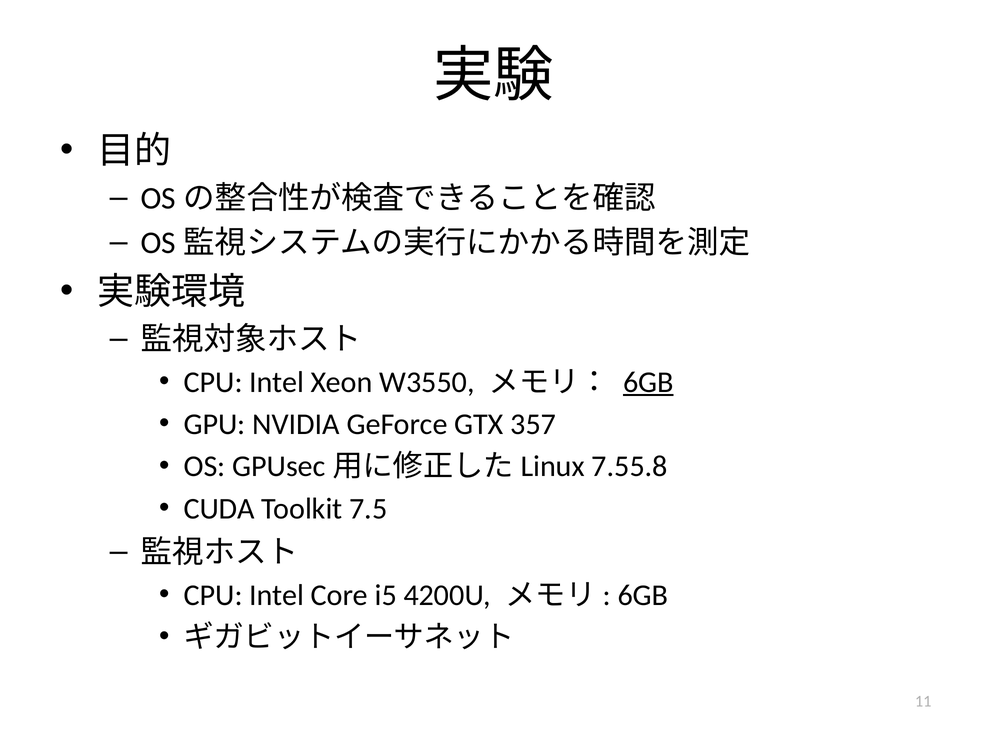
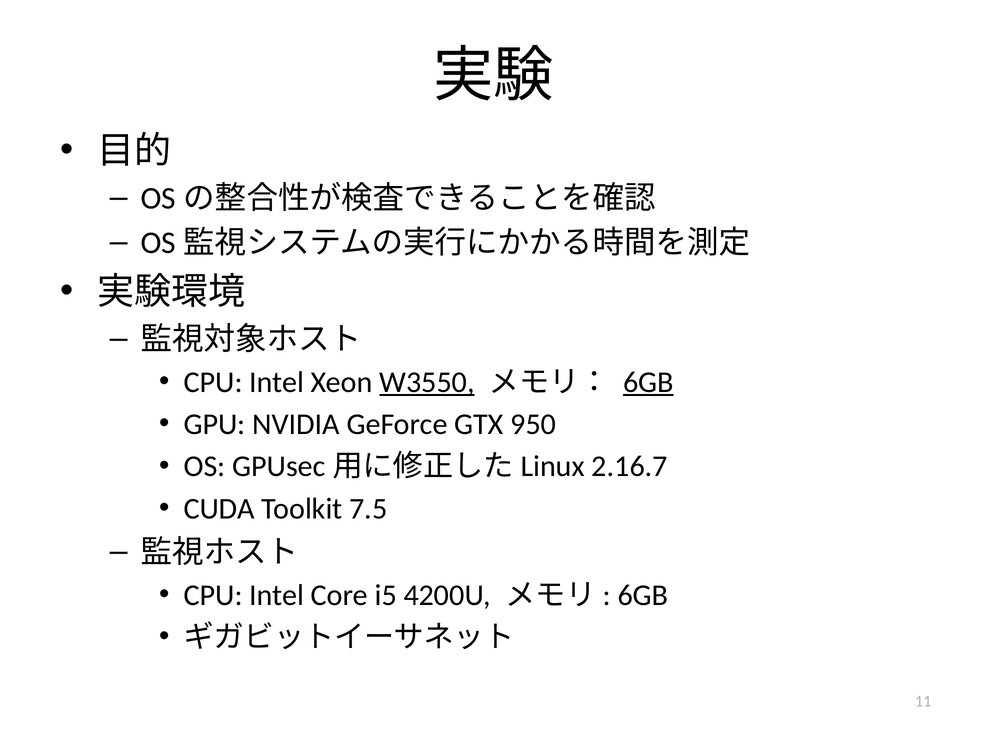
W3550 underline: none -> present (427, 382)
357: 357 -> 950 (533, 424)
7.55.8: 7.55.8 -> 2.16.7 (630, 467)
